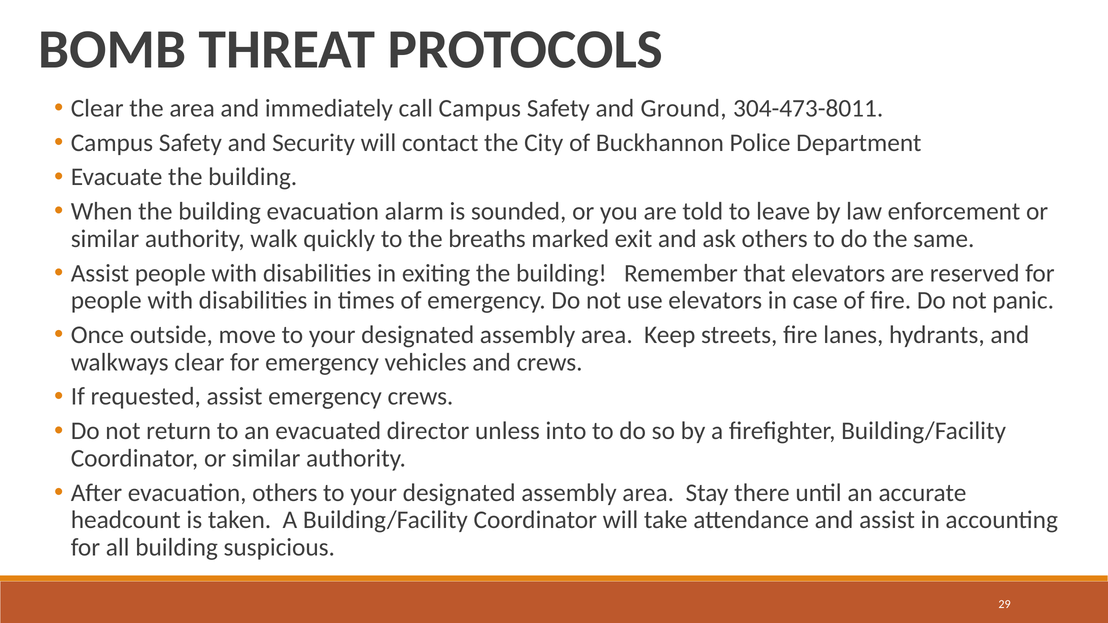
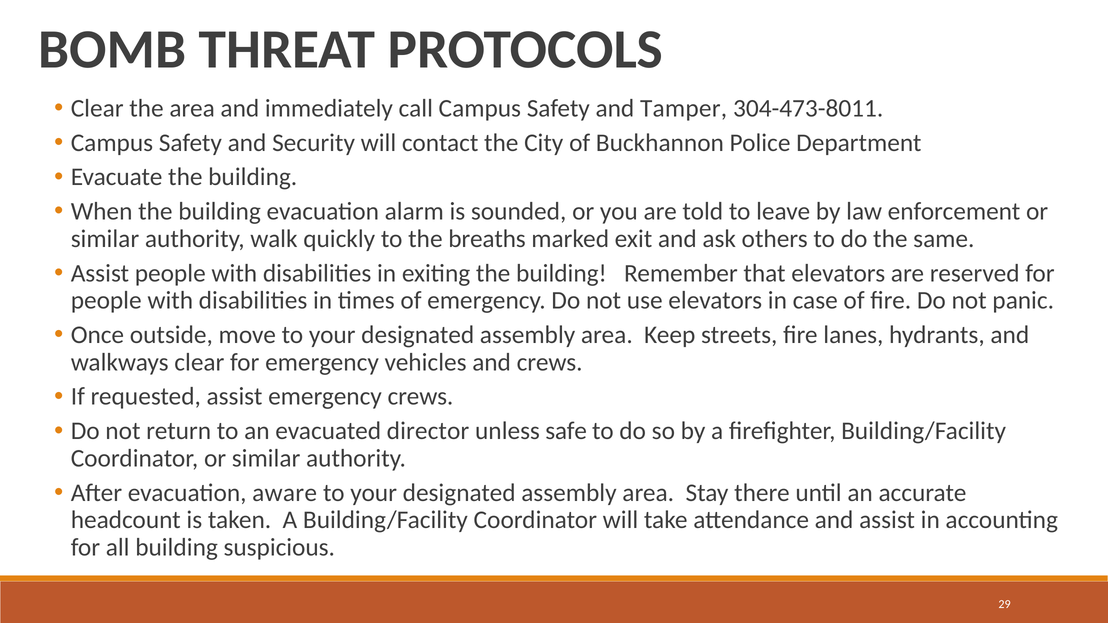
Ground: Ground -> Tamper (684, 108)
into: into -> safe (566, 431)
evacuation others: others -> aware (285, 493)
